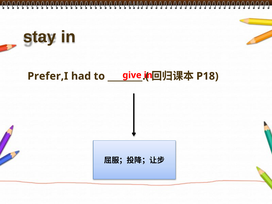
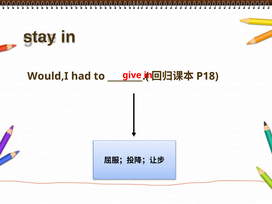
Prefer,I: Prefer,I -> Would,I (48, 76)
